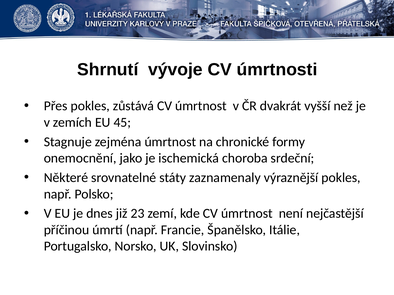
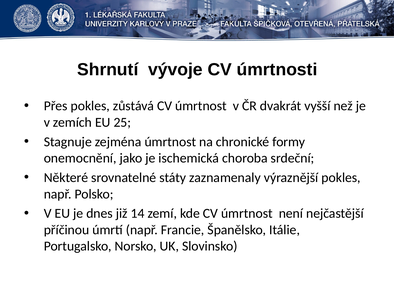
45: 45 -> 25 (122, 123)
23: 23 -> 14 (138, 214)
